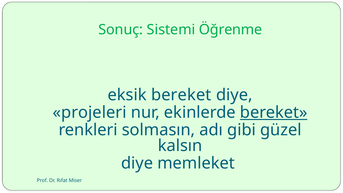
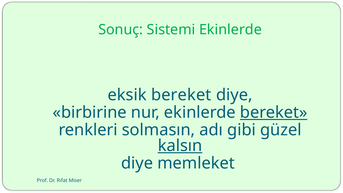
Sistemi Öğrenme: Öğrenme -> Ekinlerde (230, 30)
projeleri: projeleri -> birbirine (90, 112)
kalsın underline: none -> present (180, 146)
